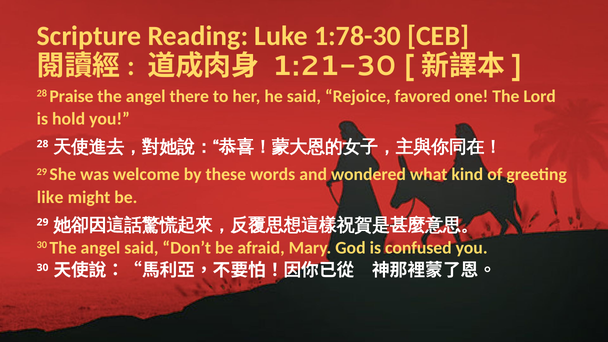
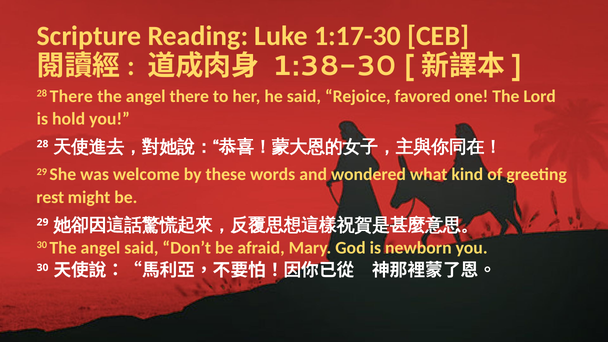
1:78-30: 1:78-30 -> 1:17-30 (357, 36)
1:21-30: 1:21-30 -> 1:38-30 (334, 66)
28 Praise: Praise -> There (71, 96)
like: like -> rest (50, 197)
confused: confused -> newborn (418, 248)
